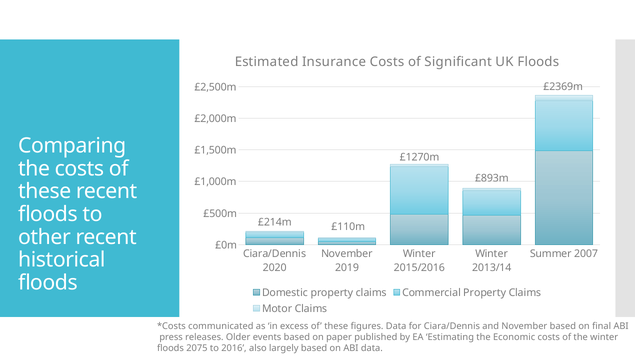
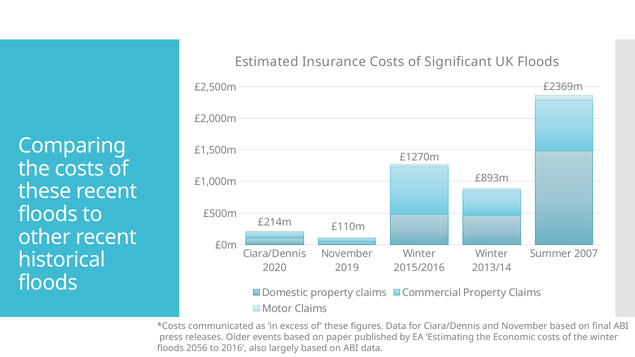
2075: 2075 -> 2056 (197, 348)
